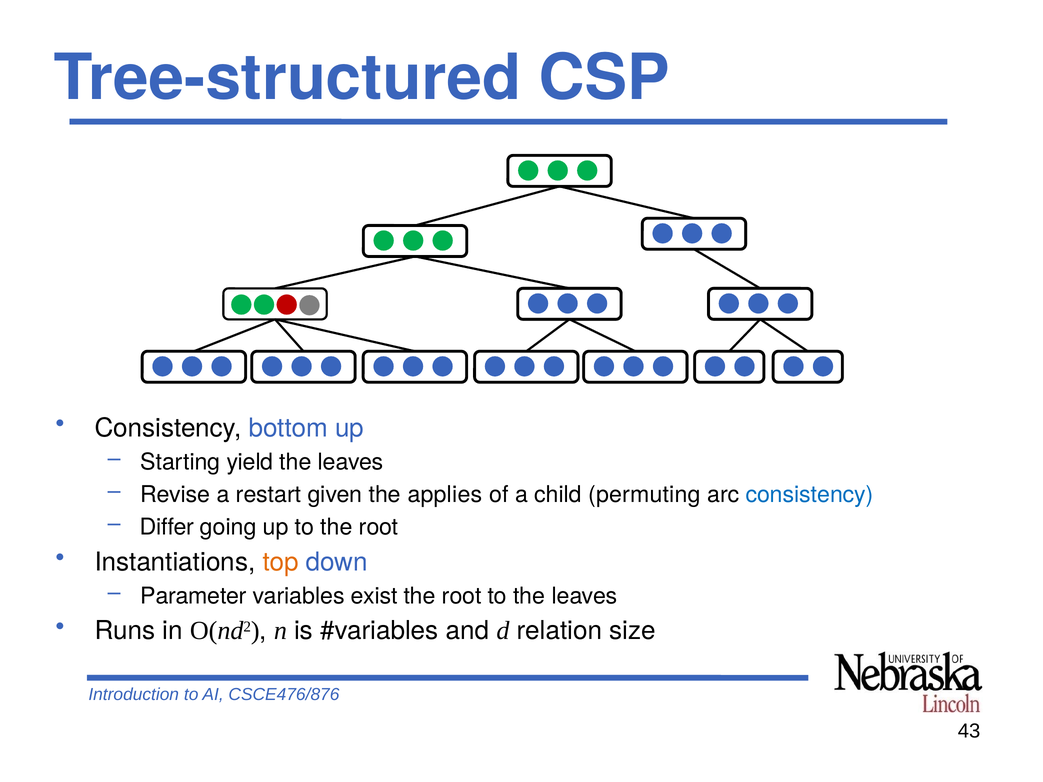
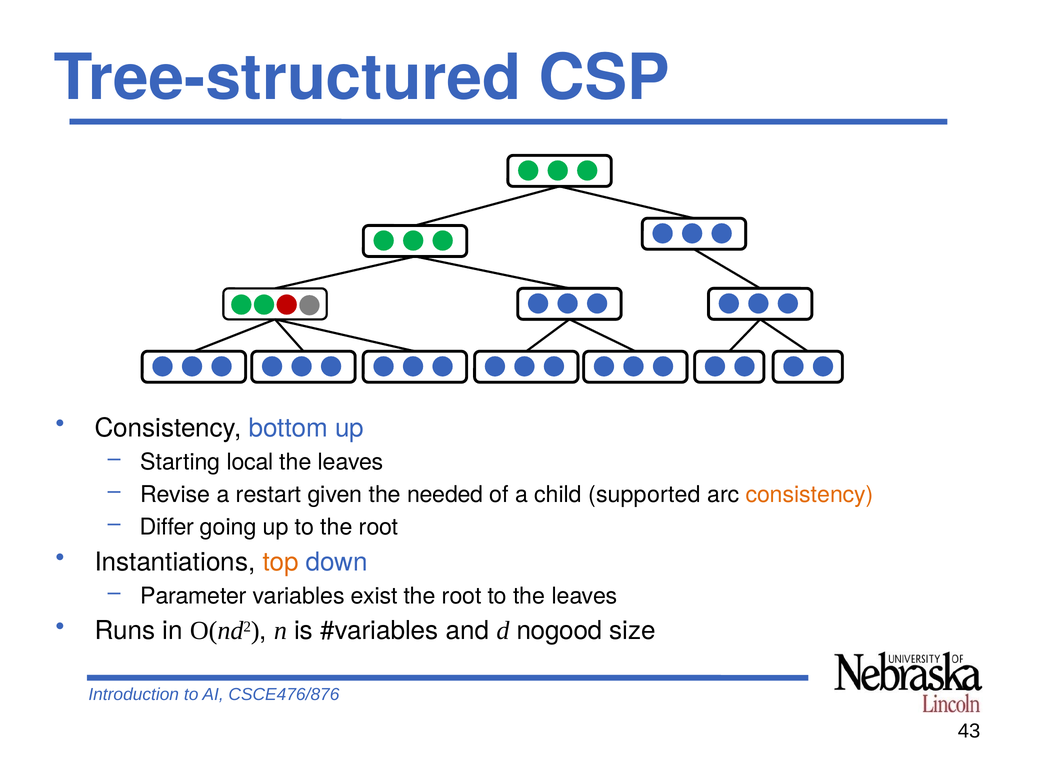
yield: yield -> local (250, 462)
applies: applies -> needed (445, 495)
permuting: permuting -> supported (644, 495)
consistency colour: blue -> orange (810, 495)
relation: relation -> nogood (559, 631)
